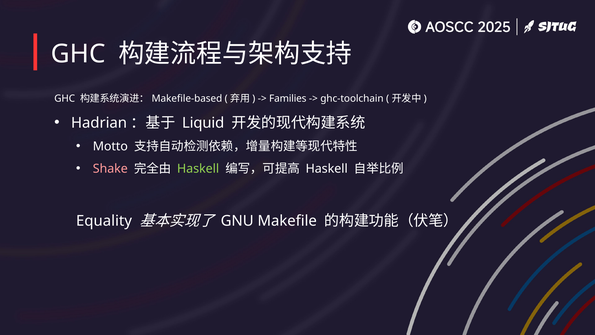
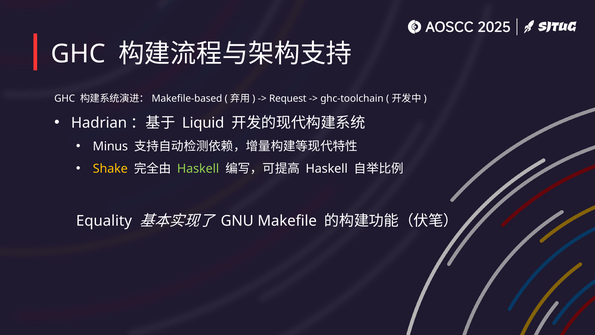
Families: Families -> Request (288, 98)
Motto: Motto -> Minus (110, 146)
Shake colour: pink -> yellow (110, 169)
